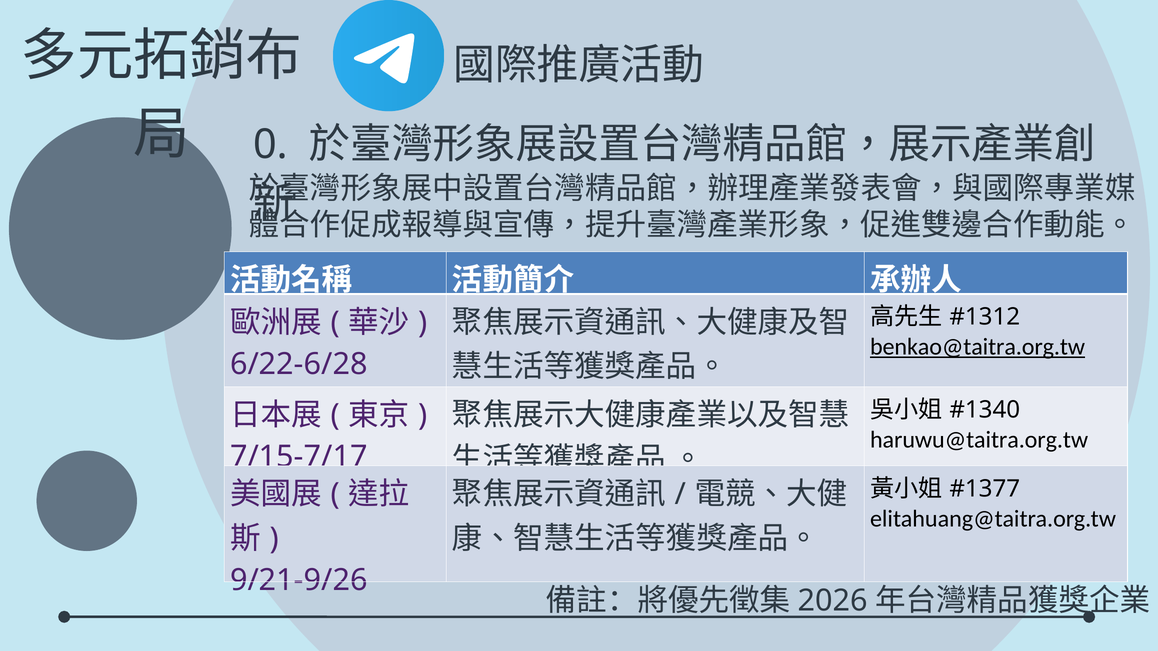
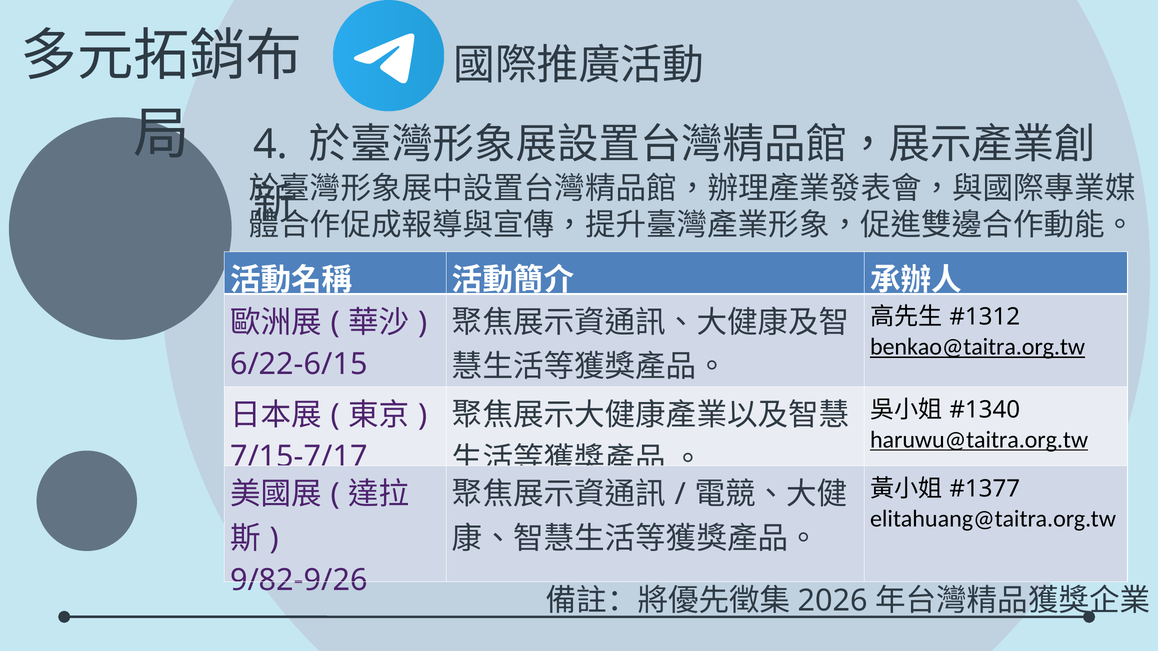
0: 0 -> 4 (271, 145)
6/22-6/28: 6/22-6/28 -> 6/22-6/15 (299, 364)
haruwu@taitra.org.tw underline: none -> present (979, 440)
9/21-9/26: 9/21-9/26 -> 9/82-9/26 (299, 581)
